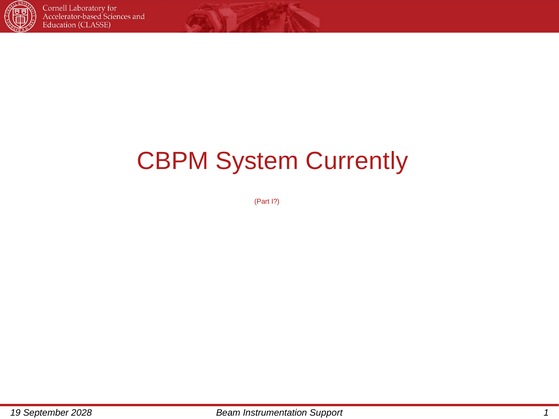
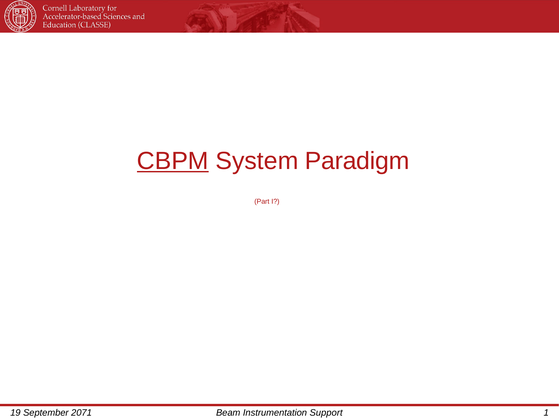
CBPM underline: none -> present (173, 161)
Currently: Currently -> Paradigm (357, 161)
2028: 2028 -> 2071 (82, 413)
